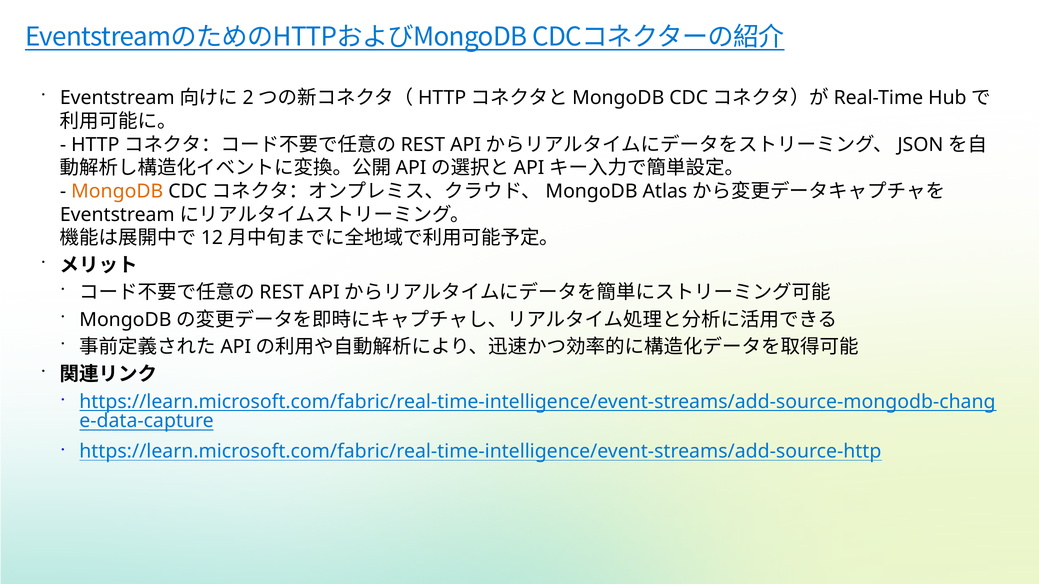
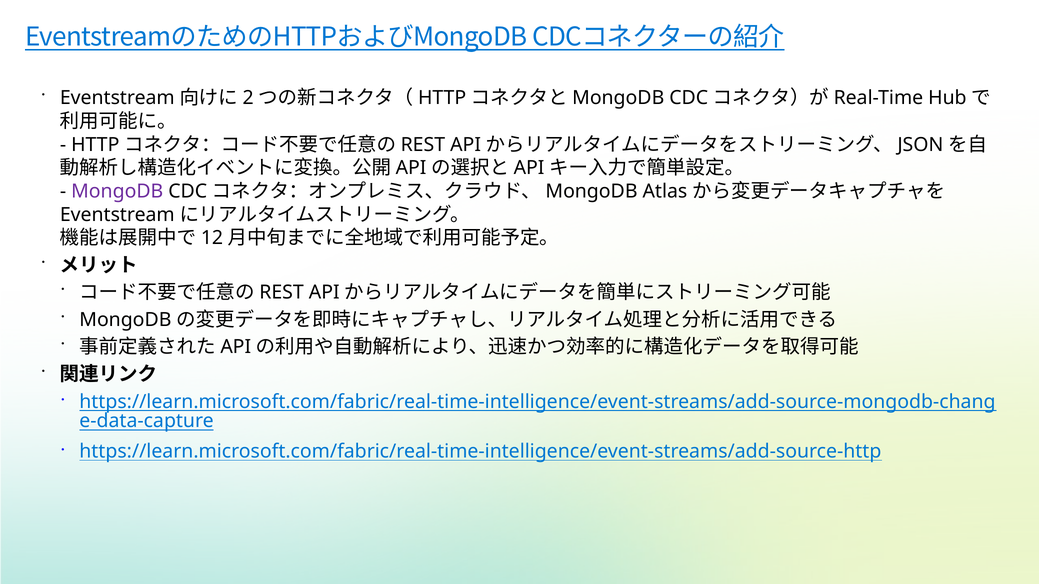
MongoDB colour: orange -> purple (117, 191)
